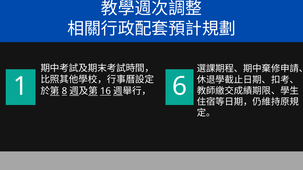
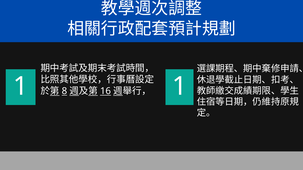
1 6: 6 -> 1 (180, 86)
